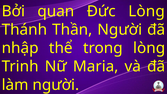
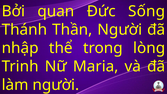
Đức Lòng: Lòng -> Sống (147, 11)
